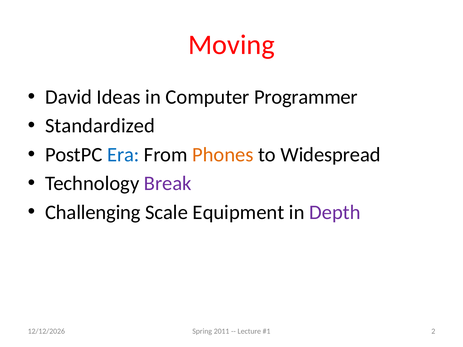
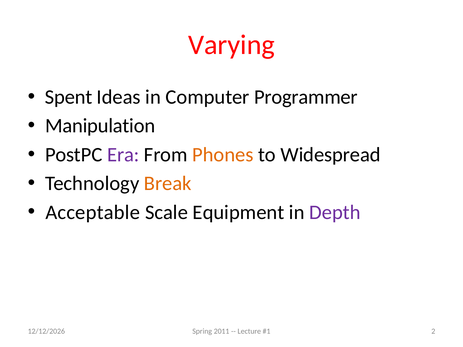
Moving: Moving -> Varying (231, 45)
David: David -> Spent (69, 97)
Standardized: Standardized -> Manipulation (100, 126)
Era colour: blue -> purple (123, 155)
Break colour: purple -> orange (168, 184)
Challenging: Challenging -> Acceptable (93, 212)
